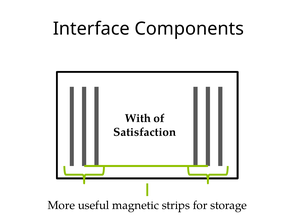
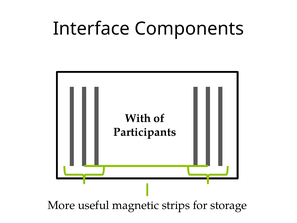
Satisfaction: Satisfaction -> Participants (145, 132)
